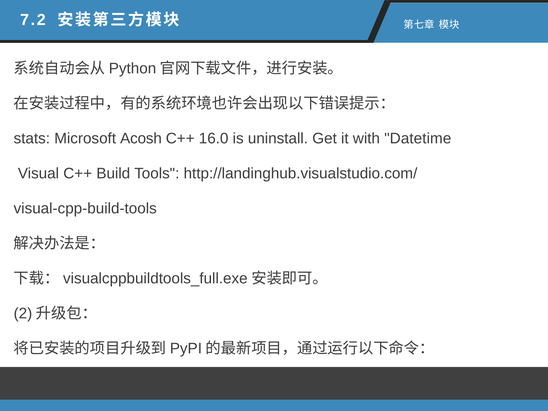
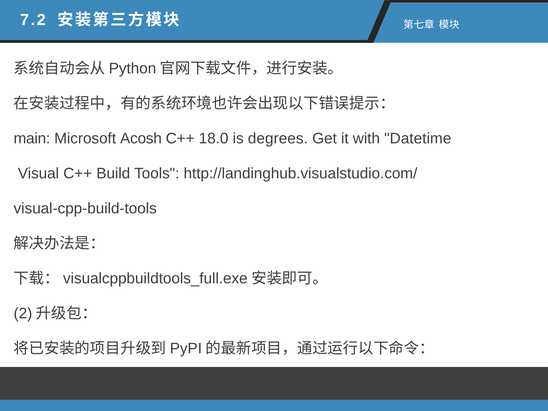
stats: stats -> main (32, 138)
16.0: 16.0 -> 18.0 (214, 138)
uninstall: uninstall -> degrees (278, 138)
